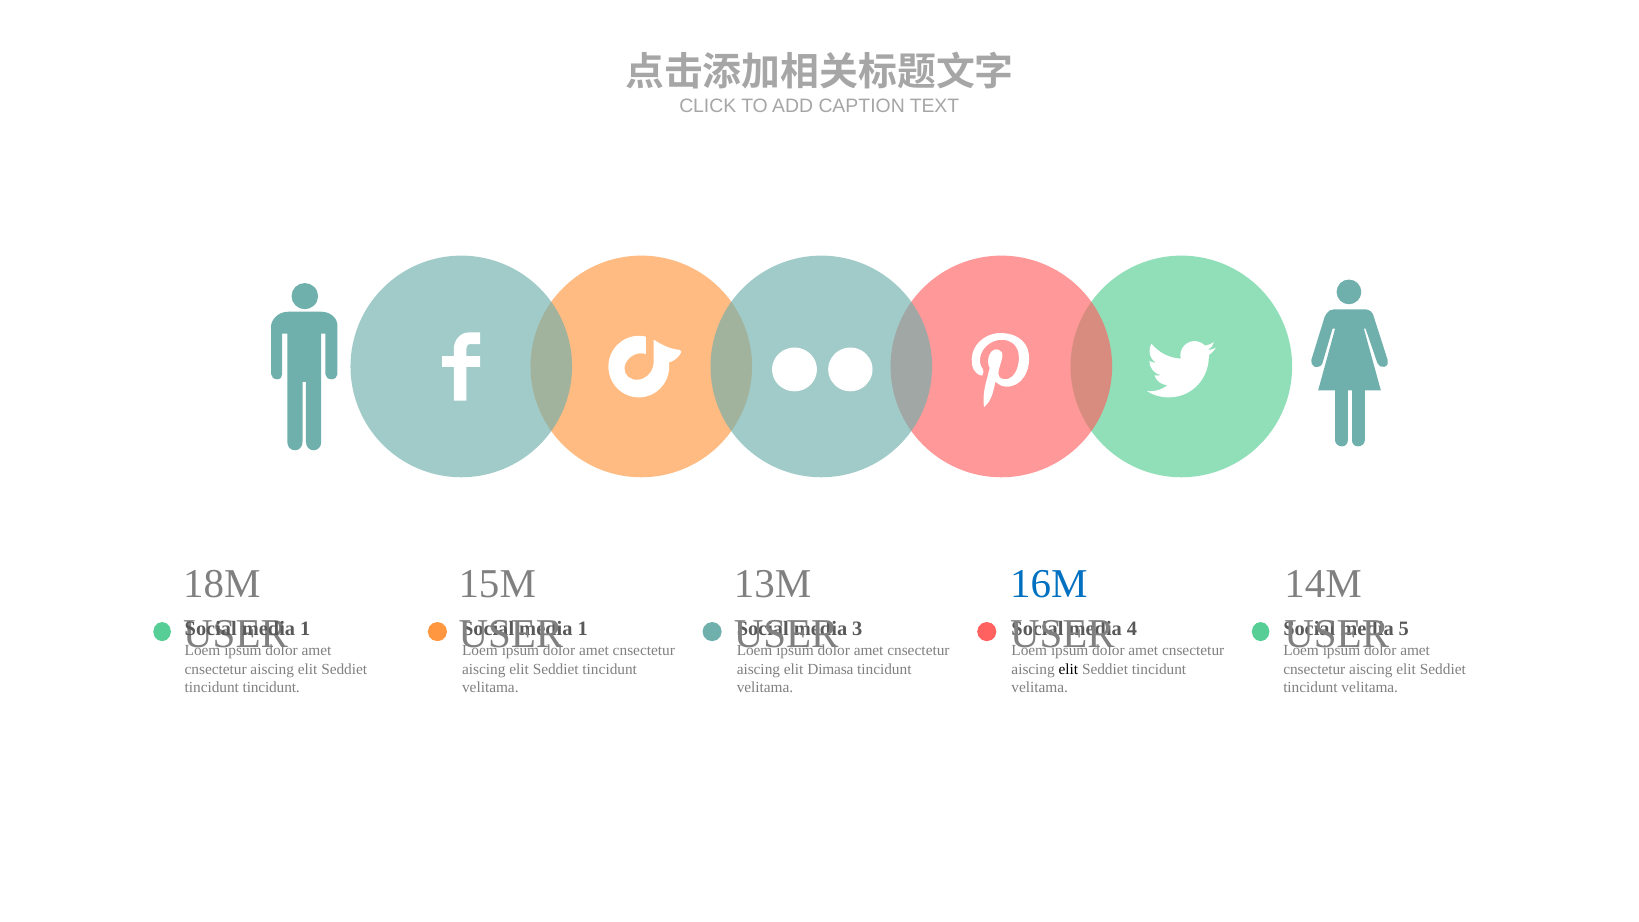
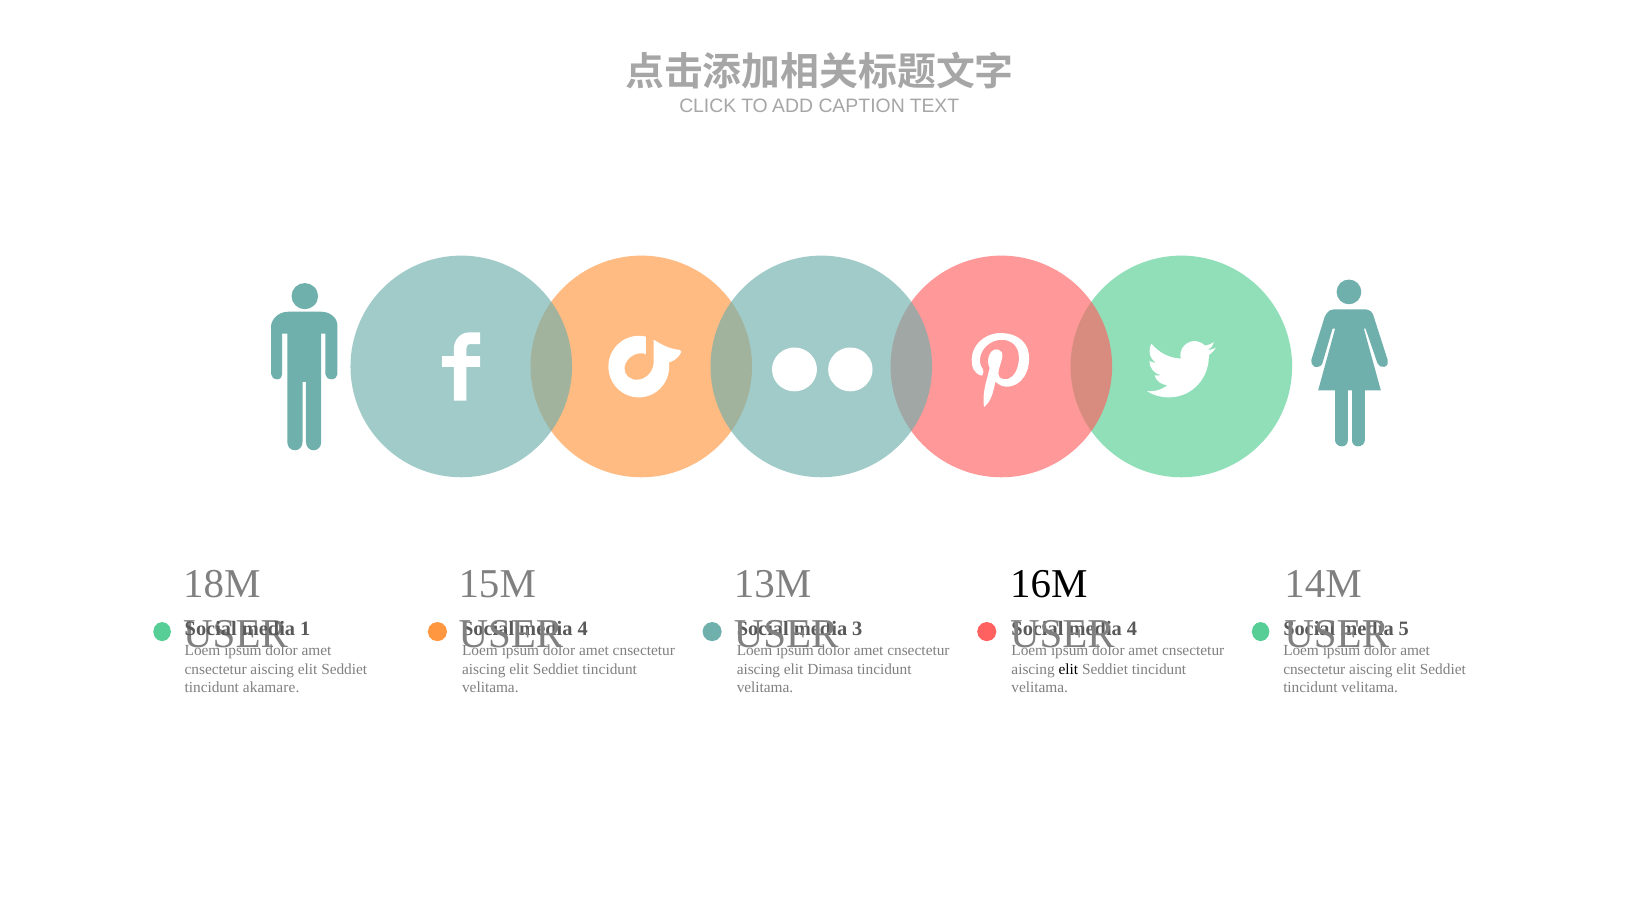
16M colour: blue -> black (1049, 584)
1: 1 -> 4 (583, 629)
tincidunt tincidunt: tincidunt -> akamare (271, 688)
